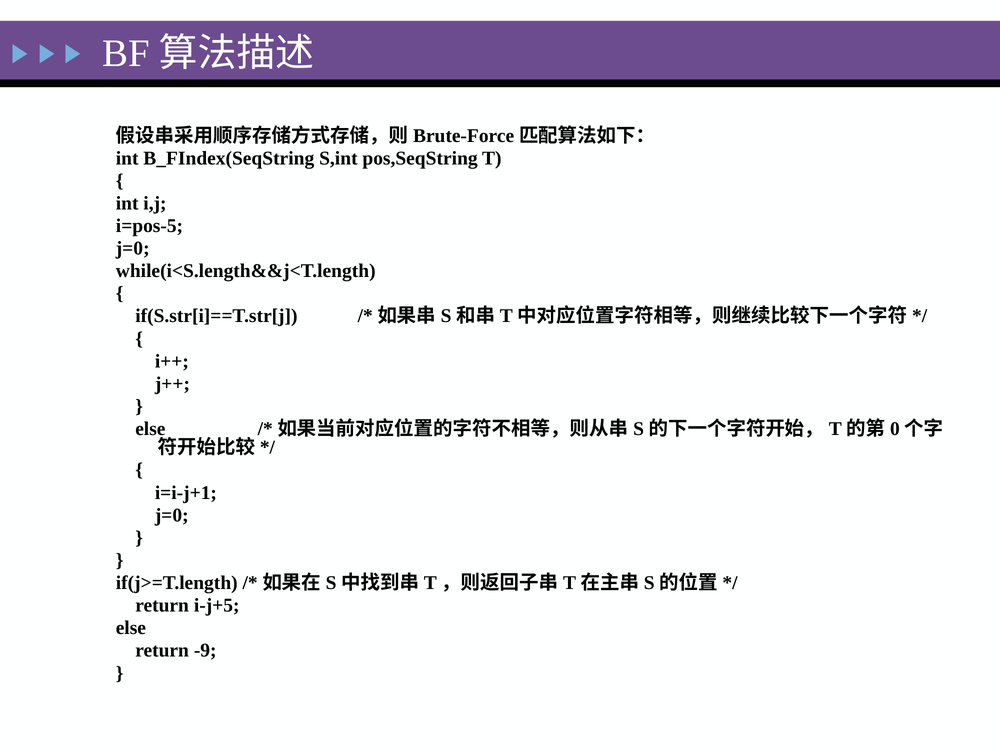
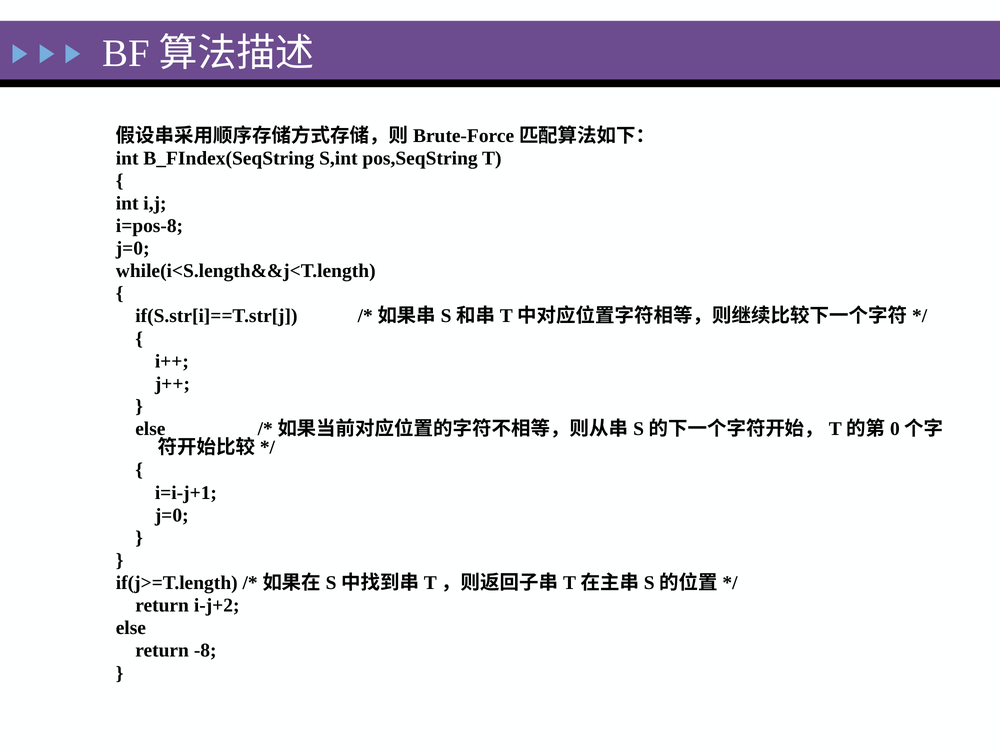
i=pos-5: i=pos-5 -> i=pos-8 (149, 226)
i-j+5: i-j+5 -> i-j+2 (217, 605)
-9: -9 -> -8 (205, 651)
